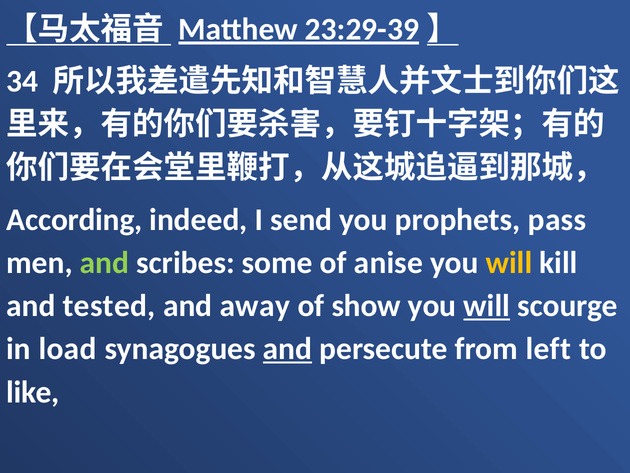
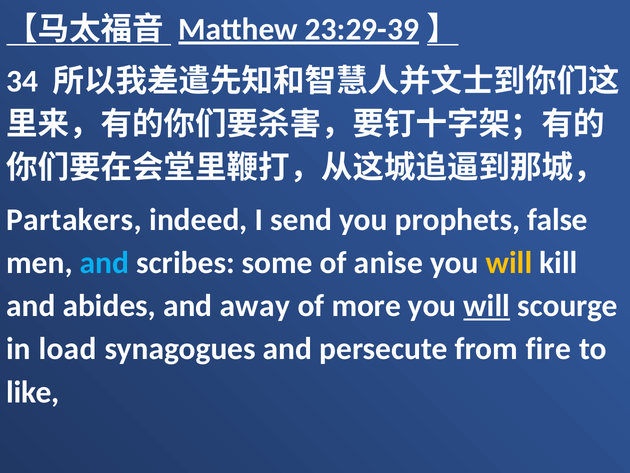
According: According -> Partakers (74, 219)
pass: pass -> false (557, 219)
and colour: light green -> light blue (105, 262)
tested: tested -> abides (109, 306)
show: show -> more (366, 306)
and underline: present -> none (288, 349)
left: left -> fire (548, 349)
